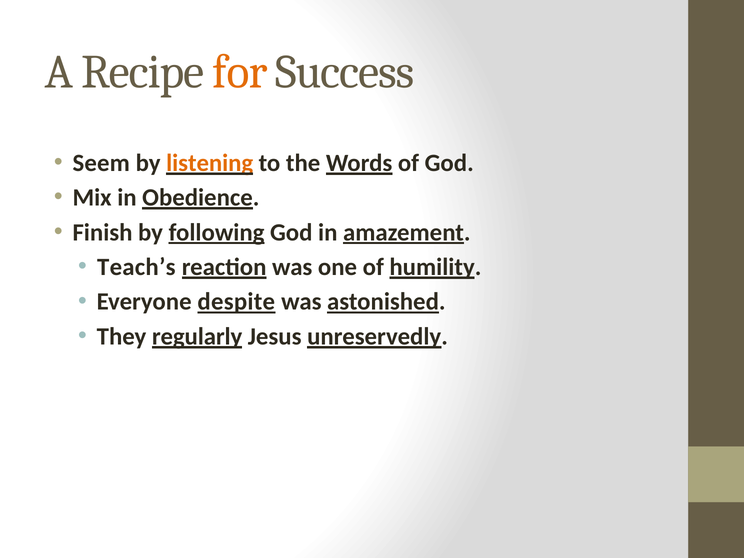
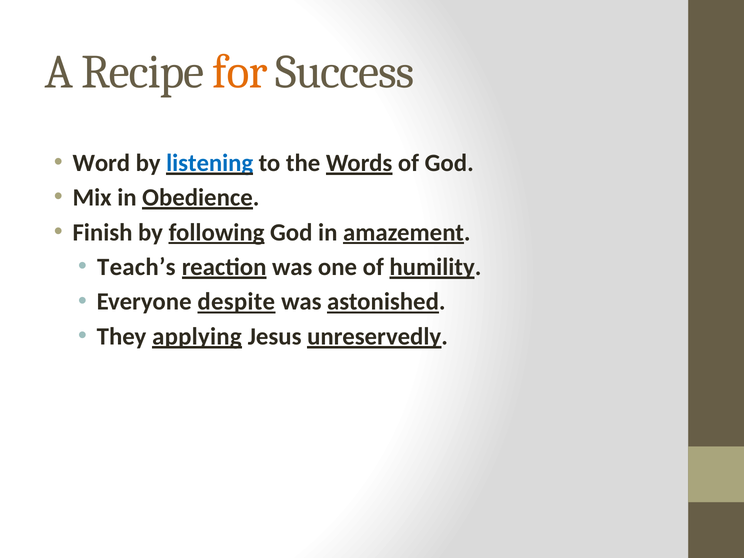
Seem: Seem -> Word (101, 163)
listening colour: orange -> blue (210, 163)
regularly: regularly -> applying (197, 336)
